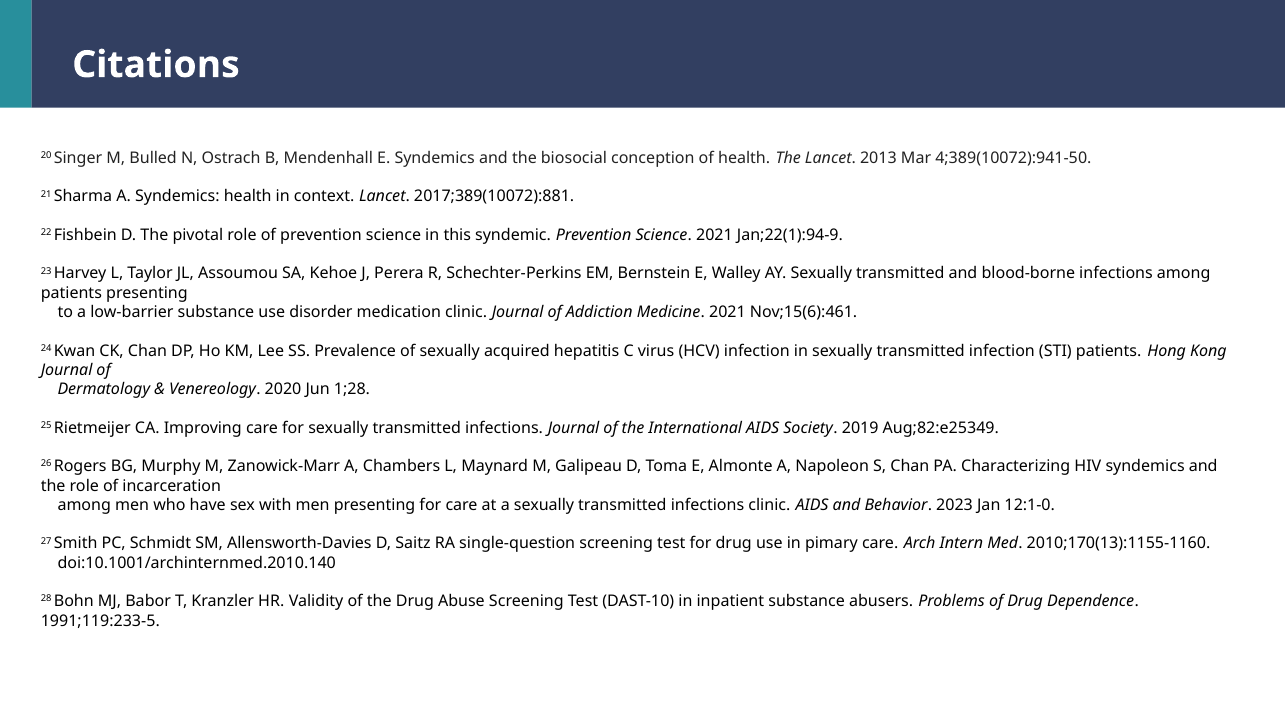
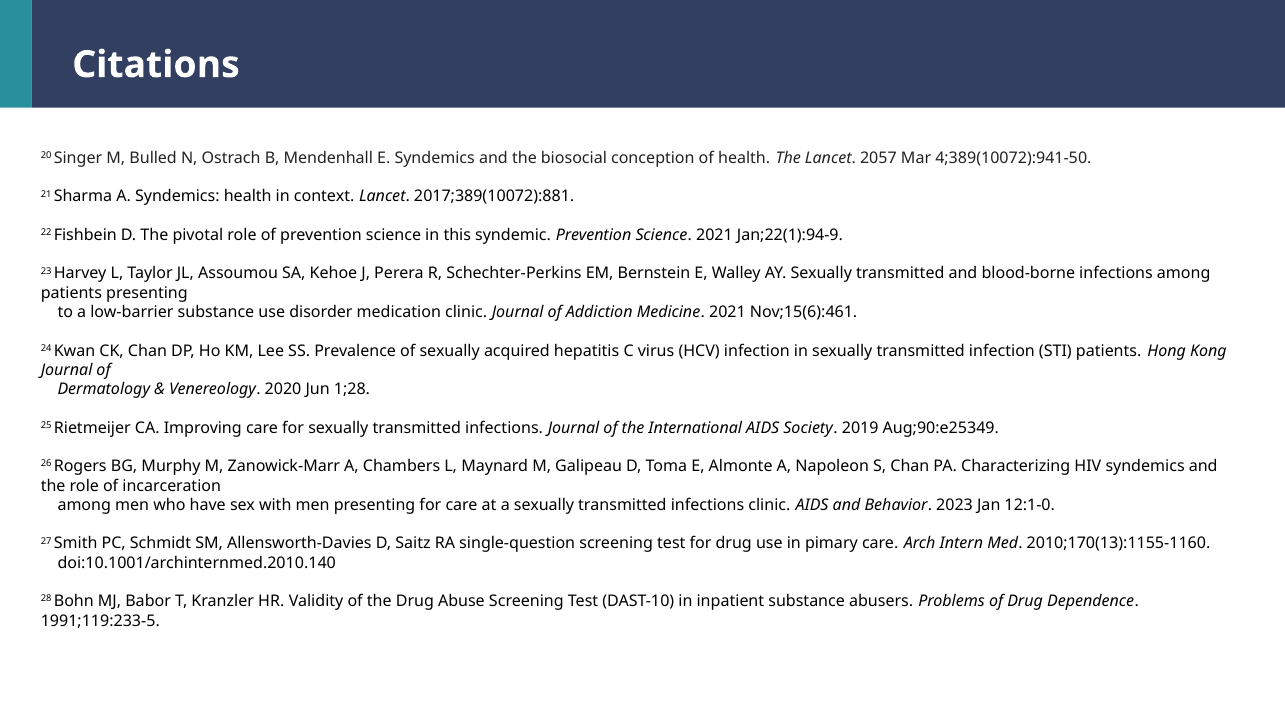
2013: 2013 -> 2057 (878, 158)
Aug;82:e25349: Aug;82:e25349 -> Aug;90:e25349 (941, 428)
